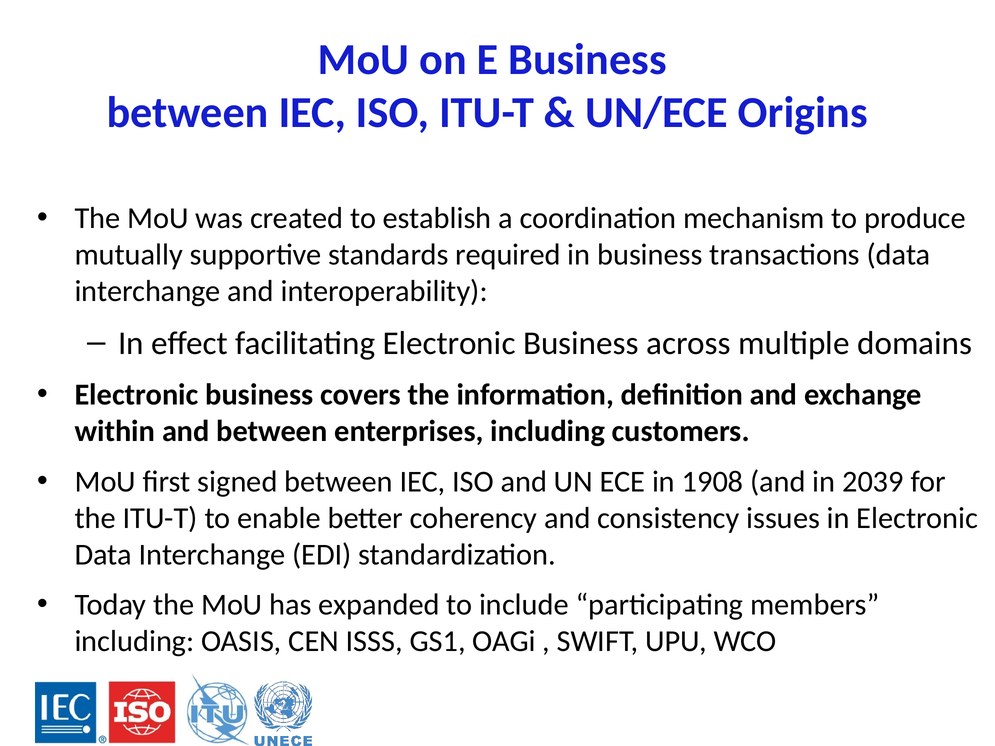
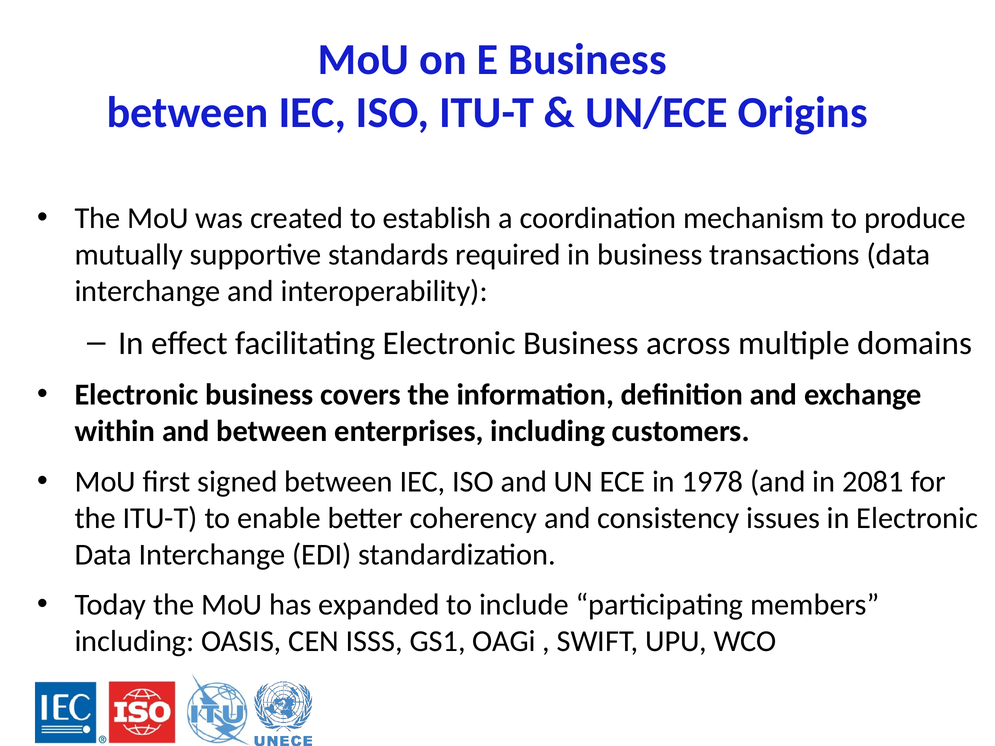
1908: 1908 -> 1978 (713, 482)
2039: 2039 -> 2081 (873, 482)
